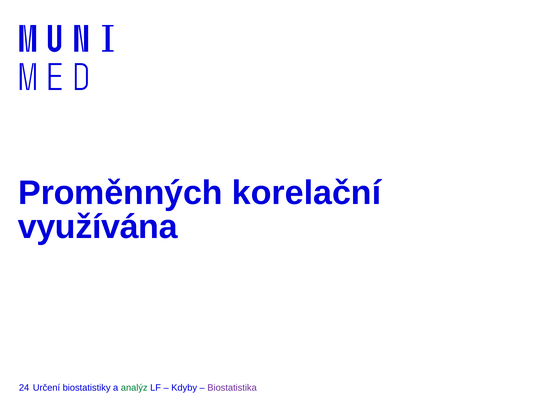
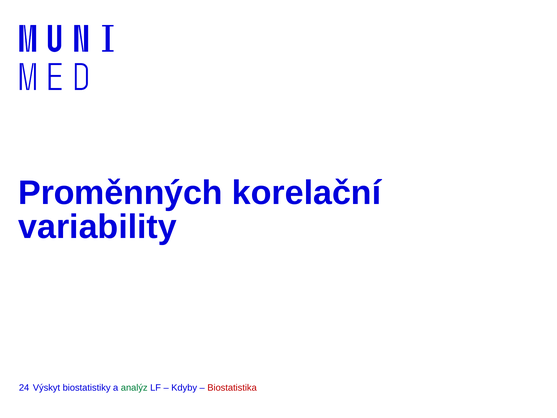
využívána: využívána -> variability (98, 227)
Určení: Určení -> Výskyt (46, 388)
Biostatistika colour: purple -> red (232, 388)
